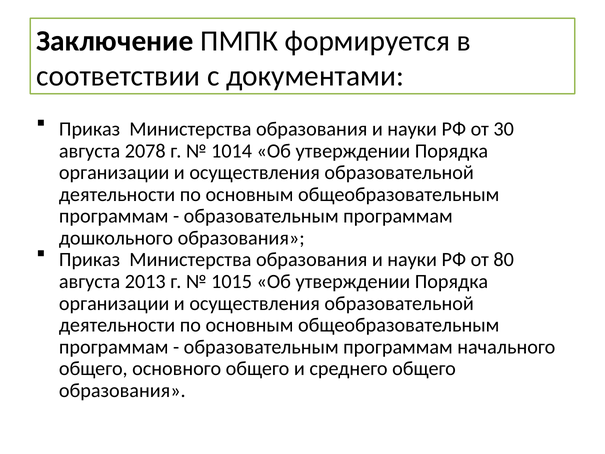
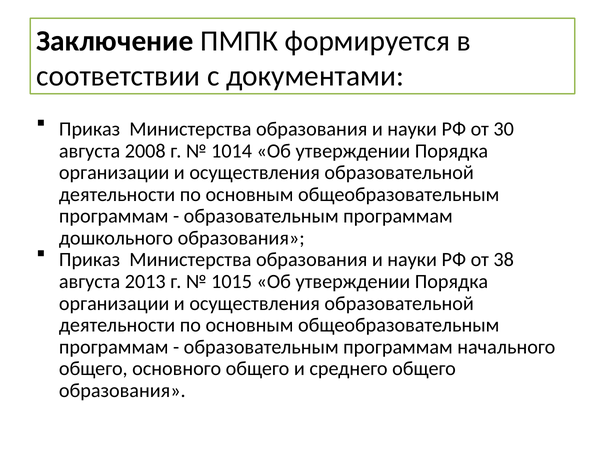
2078: 2078 -> 2008 (145, 151)
80: 80 -> 38 (504, 260)
